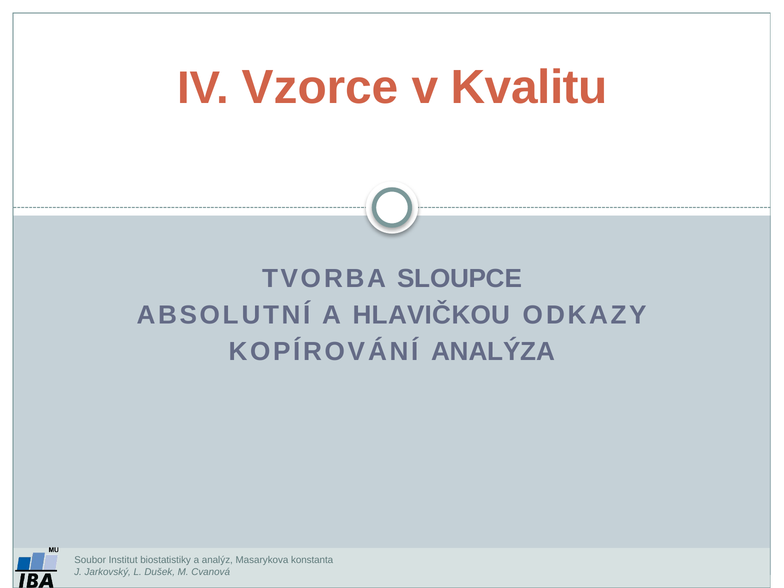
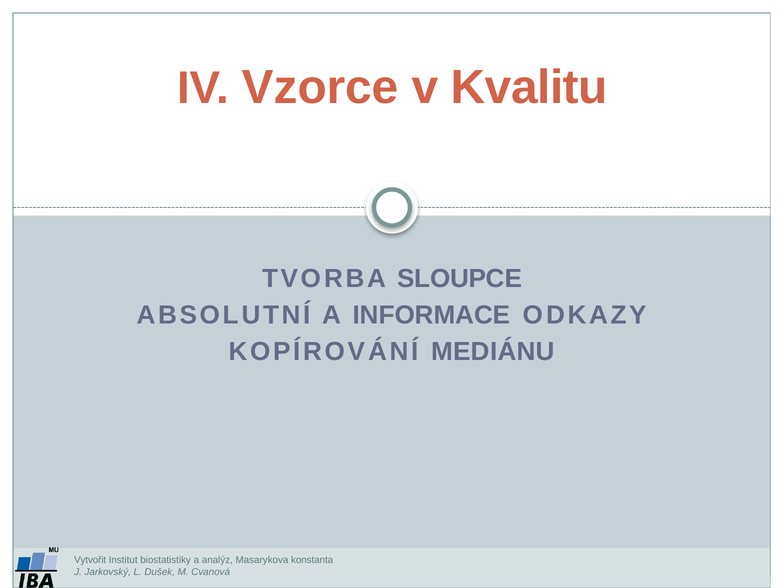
HLAVIČKOU: HLAVIČKOU -> INFORMACE (432, 315)
ANALÝZA: ANALÝZA -> MEDIÁNU (493, 352)
Soubor: Soubor -> Vytvořit (90, 560)
